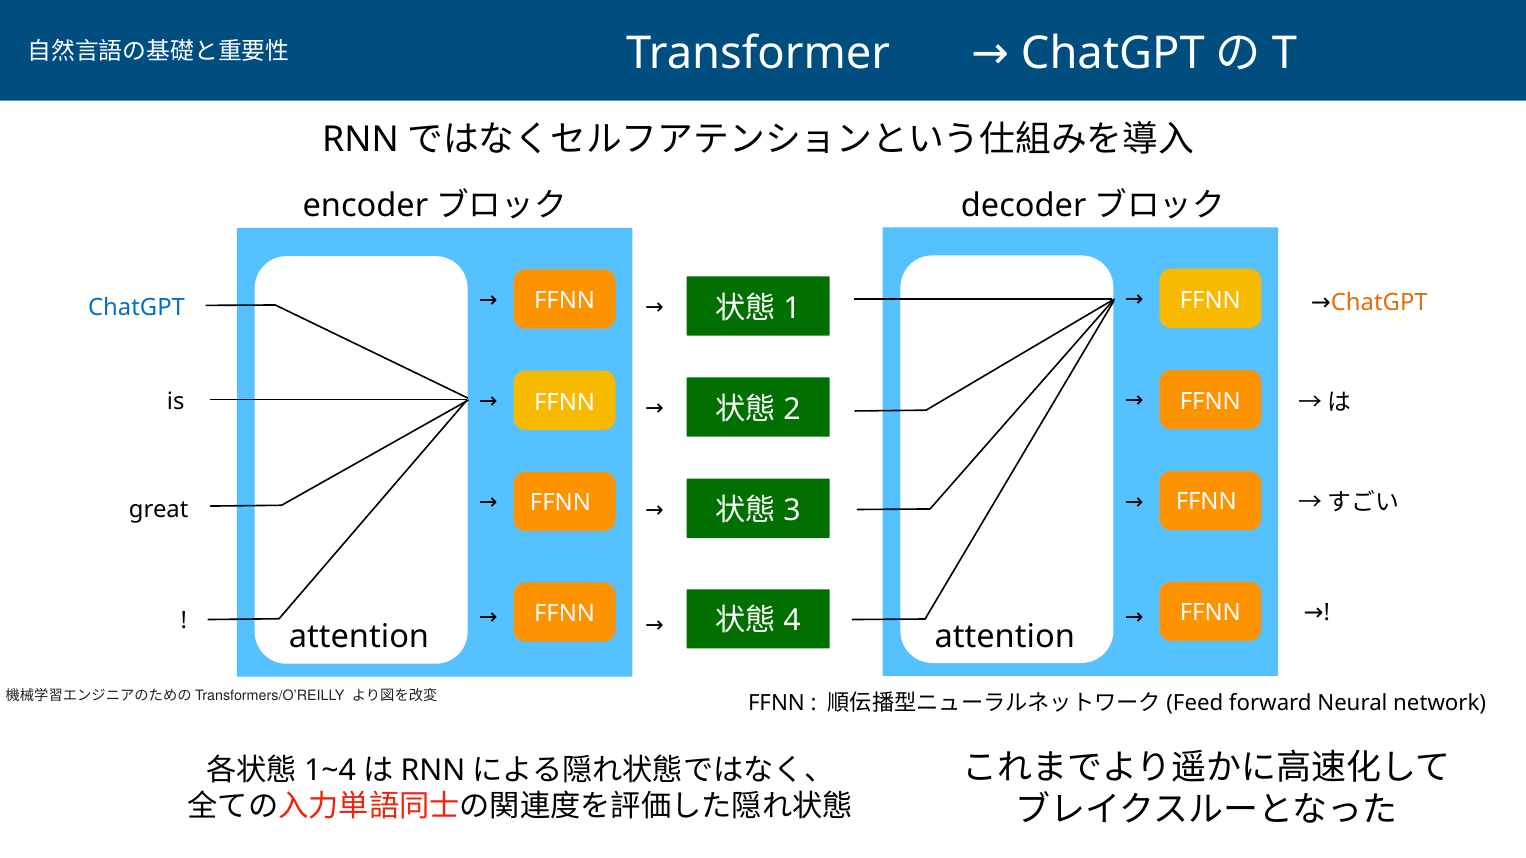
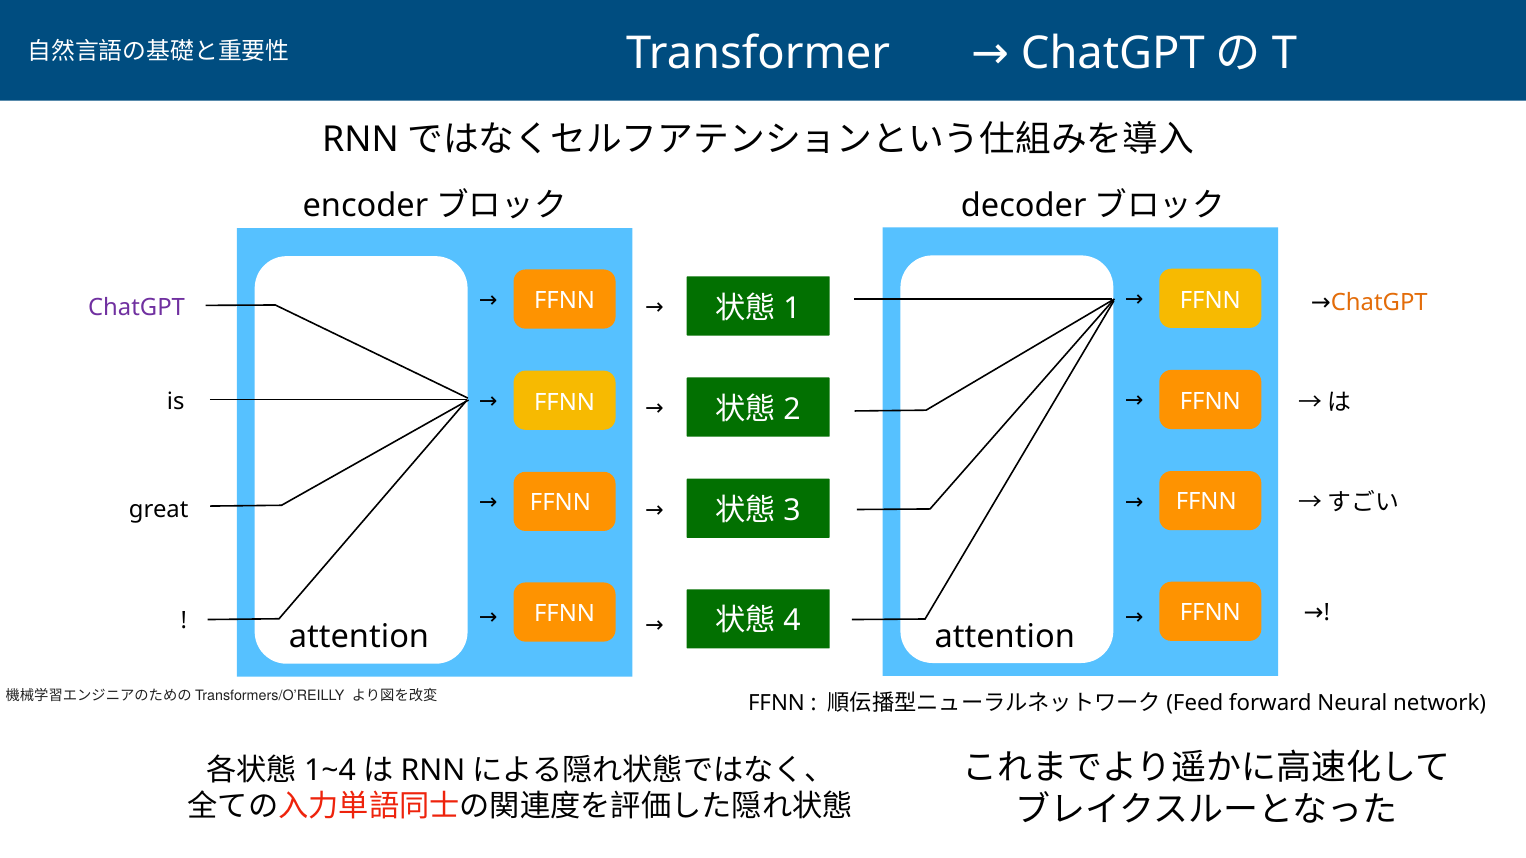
ChatGPT colour: blue -> purple (137, 308)
